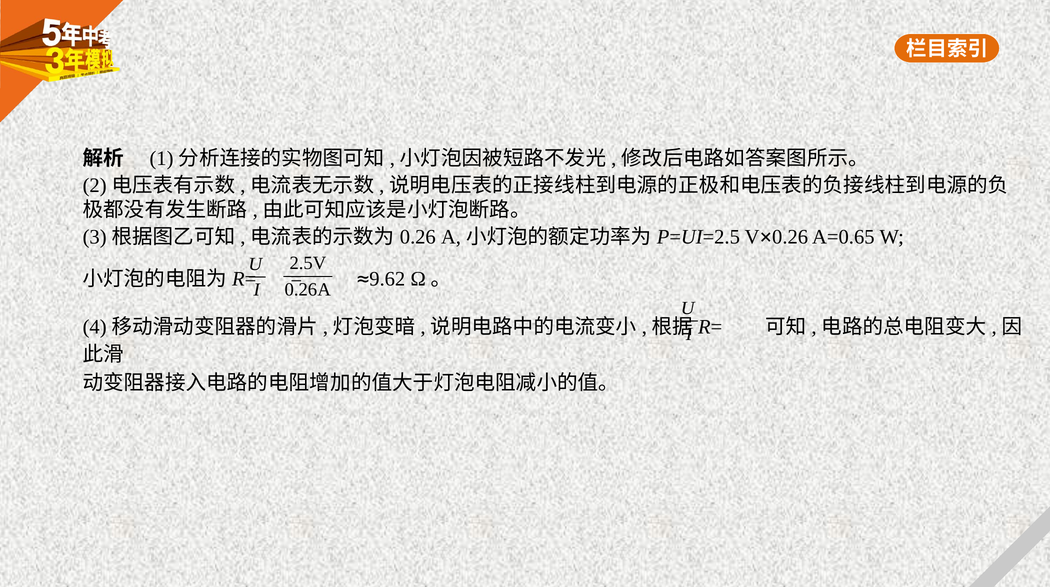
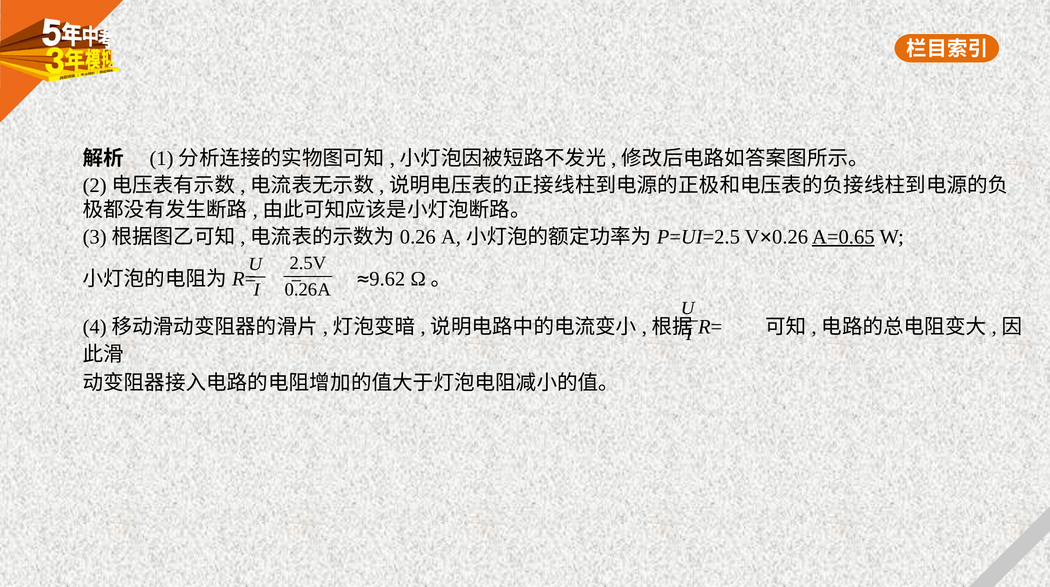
A=0.65 underline: none -> present (843, 237)
